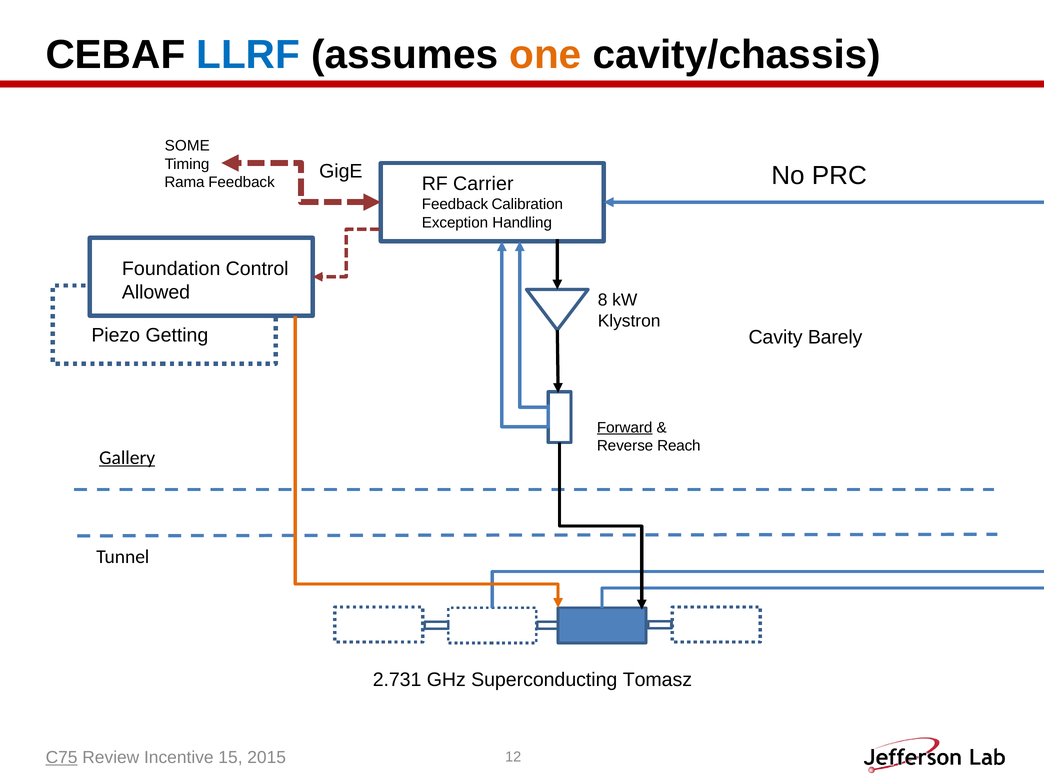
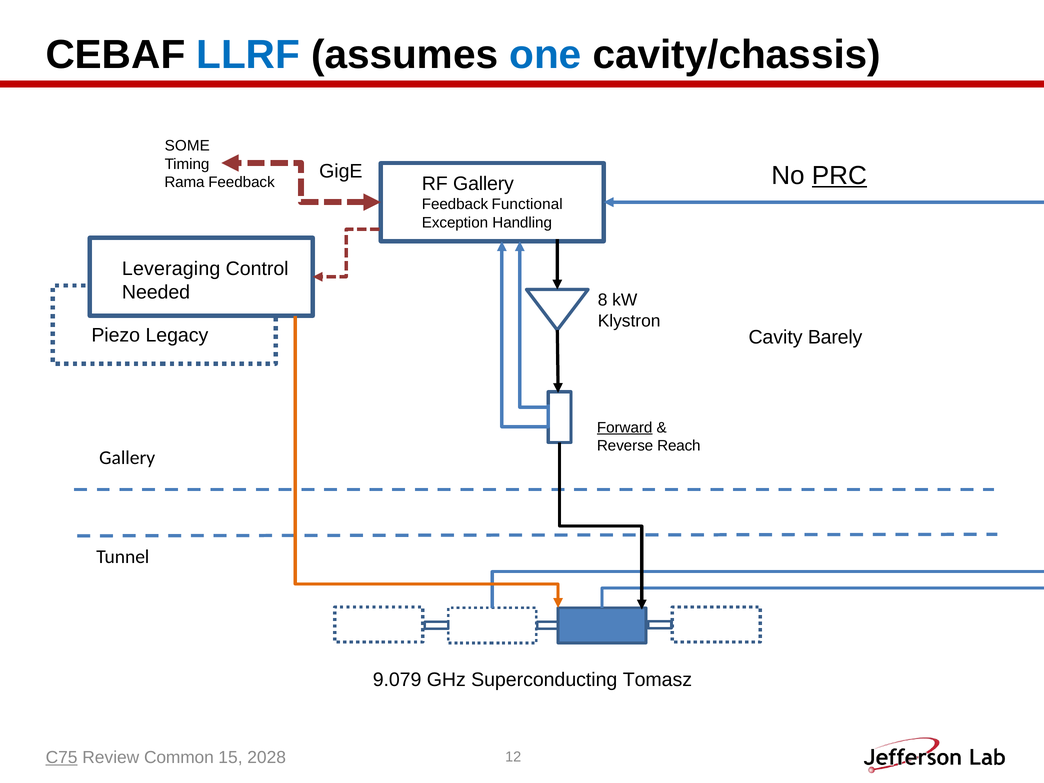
one colour: orange -> blue (545, 55)
PRC underline: none -> present (839, 175)
RF Carrier: Carrier -> Gallery (484, 184)
Calibration: Calibration -> Functional (527, 204)
Foundation: Foundation -> Leveraging (171, 269)
Allowed: Allowed -> Needed (156, 292)
Getting: Getting -> Legacy (177, 335)
Gallery underline: present -> none (127, 458)
2.731: 2.731 -> 9.079 (397, 680)
Incentive: Incentive -> Common (179, 757)
2015: 2015 -> 2028 (267, 757)
